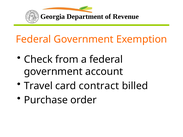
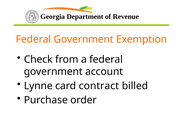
Travel: Travel -> Lynne (38, 86)
